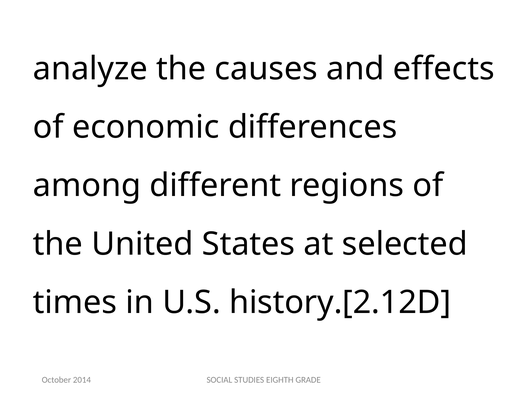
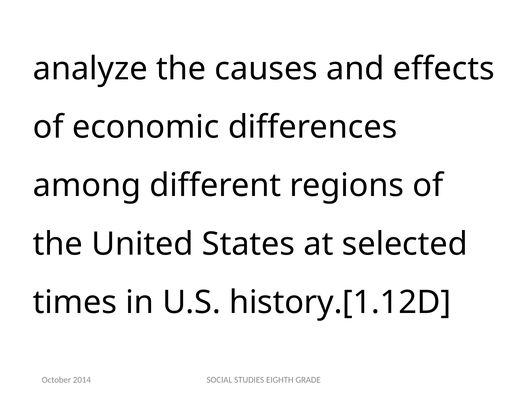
history.[2.12D: history.[2.12D -> history.[1.12D (340, 303)
